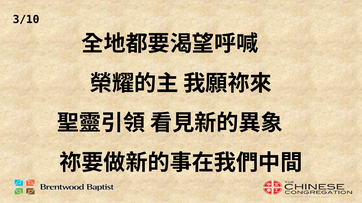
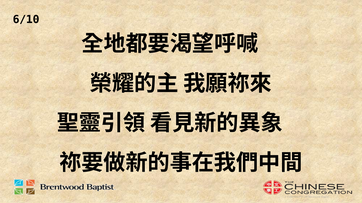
3/10: 3/10 -> 6/10 (26, 20)
